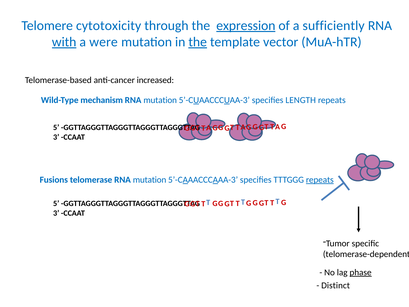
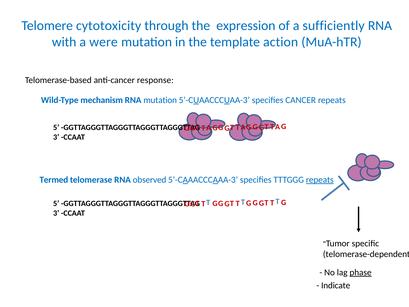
expression underline: present -> none (246, 26)
with underline: present -> none (64, 42)
the underline: present -> none (198, 42)
vector: vector -> action (281, 42)
increased: increased -> response (155, 80)
LENGTH: LENGTH -> CANCER (301, 100)
Fusions: Fusions -> Termed (54, 180)
telomerase RNA mutation: mutation -> observed (150, 180)
Distinct: Distinct -> Indicate (336, 285)
